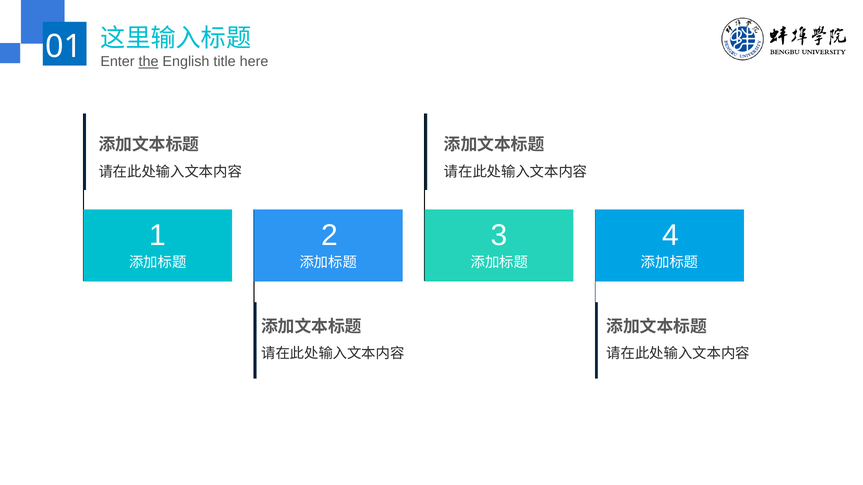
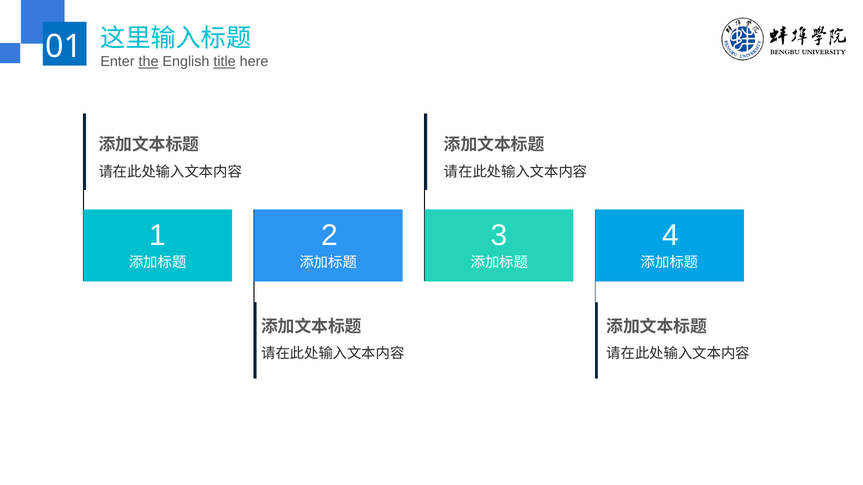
title underline: none -> present (225, 62)
